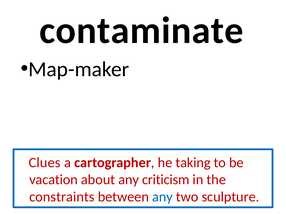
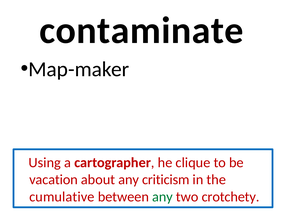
Clues: Clues -> Using (45, 163)
taking: taking -> clique (193, 163)
constraints: constraints -> cumulative (62, 197)
any colour: blue -> green (163, 197)
sculpture: sculpture -> crotchety (231, 197)
